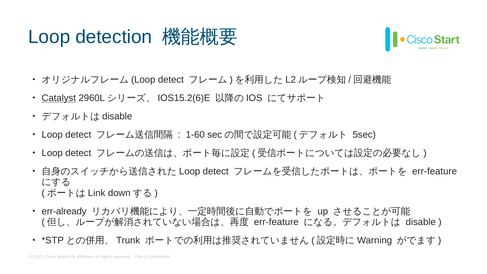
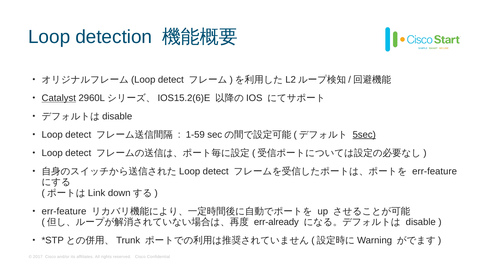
1-60: 1-60 -> 1-59 (195, 135)
5sec underline: none -> present (364, 135)
err-already: err-already -> err-feature (64, 211)
err-feature: err-feature -> err-already (276, 222)
